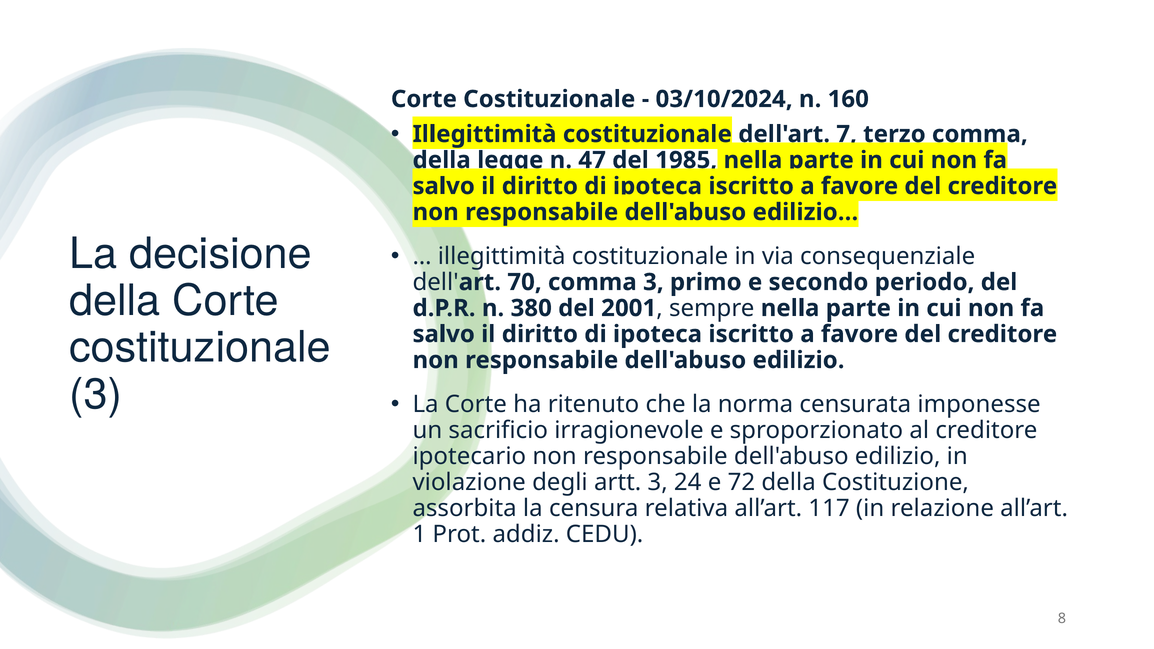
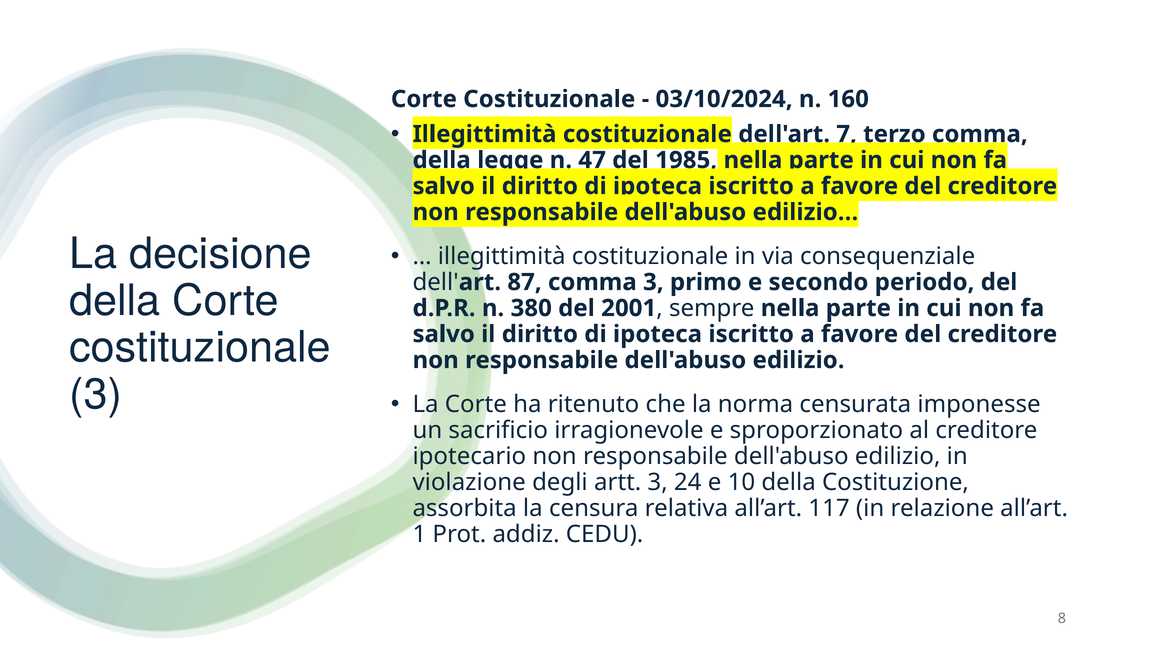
70: 70 -> 87 (524, 282)
72: 72 -> 10 (741, 482)
